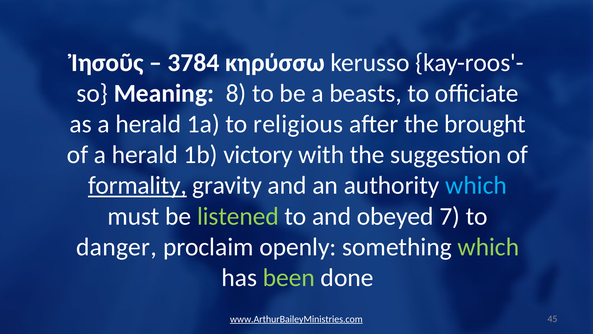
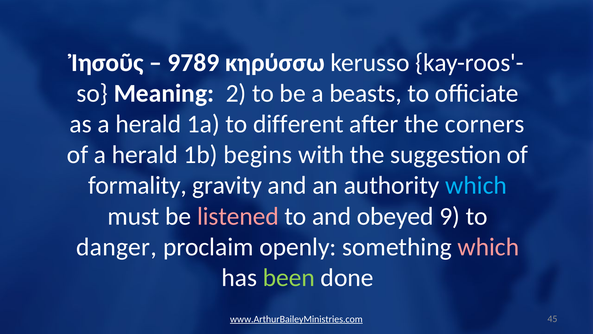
3784: 3784 -> 9789 (193, 63)
8: 8 -> 2 (236, 93)
religious: religious -> different (298, 124)
brought: brought -> corners (485, 124)
victory: victory -> begins (258, 155)
formality underline: present -> none (137, 185)
listened colour: light green -> pink (238, 216)
7: 7 -> 9 (450, 216)
which colour: light green -> pink (488, 247)
